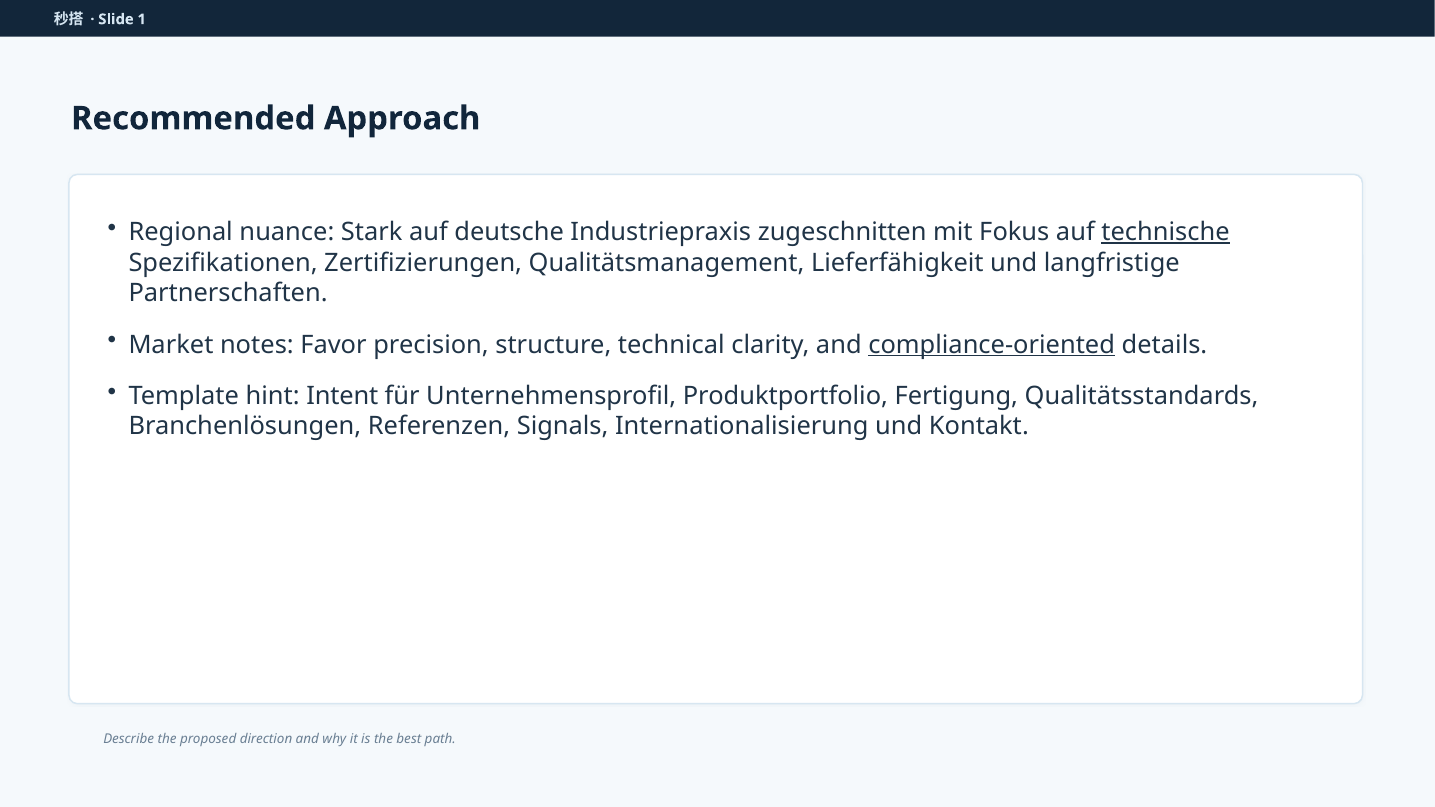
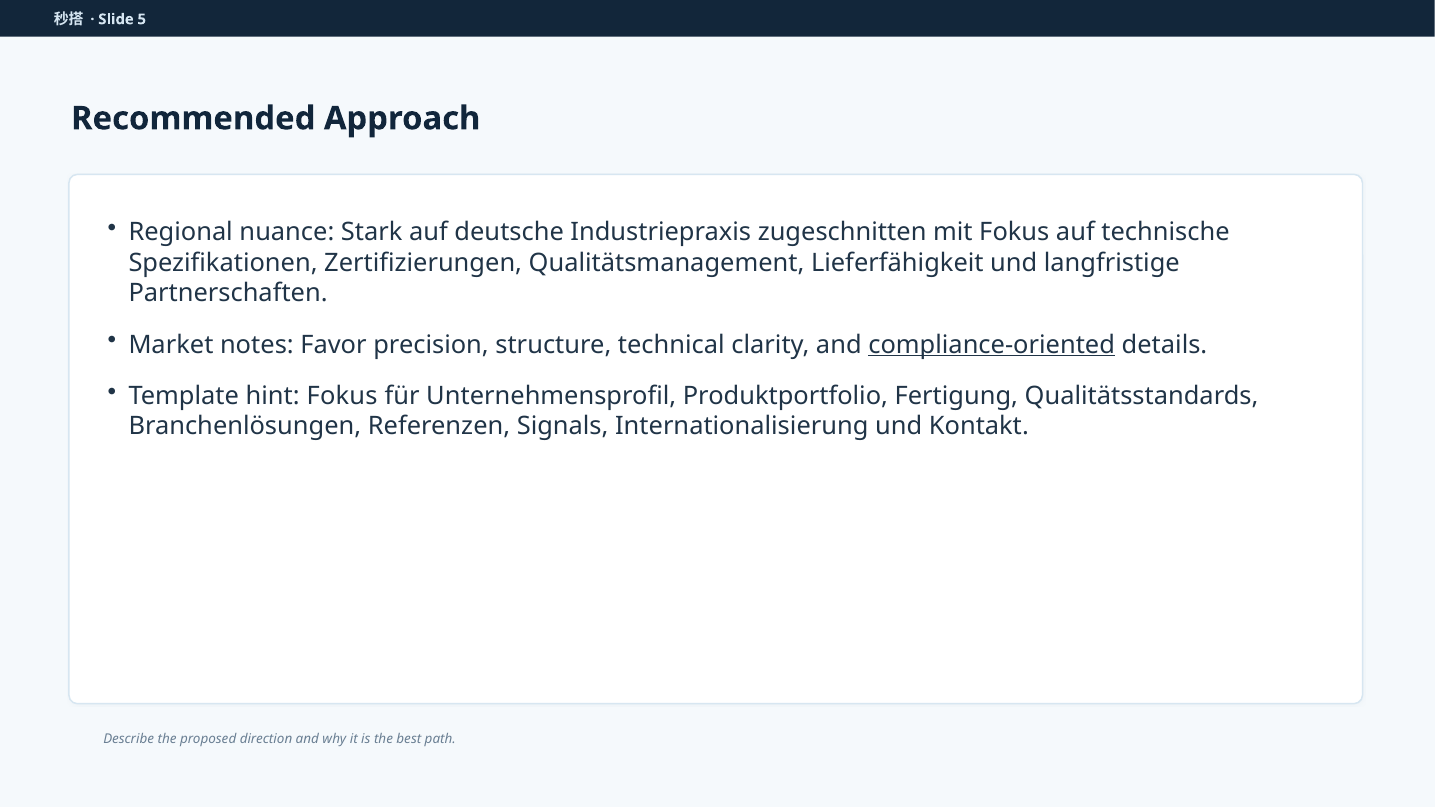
1: 1 -> 5 (142, 19)
technische underline: present -> none (1165, 232)
hint Intent: Intent -> Fokus (342, 396)
